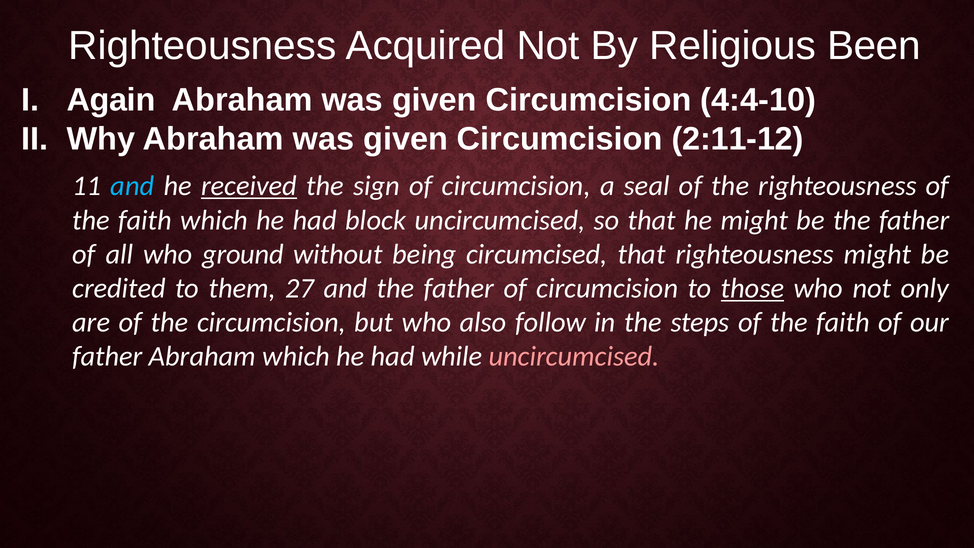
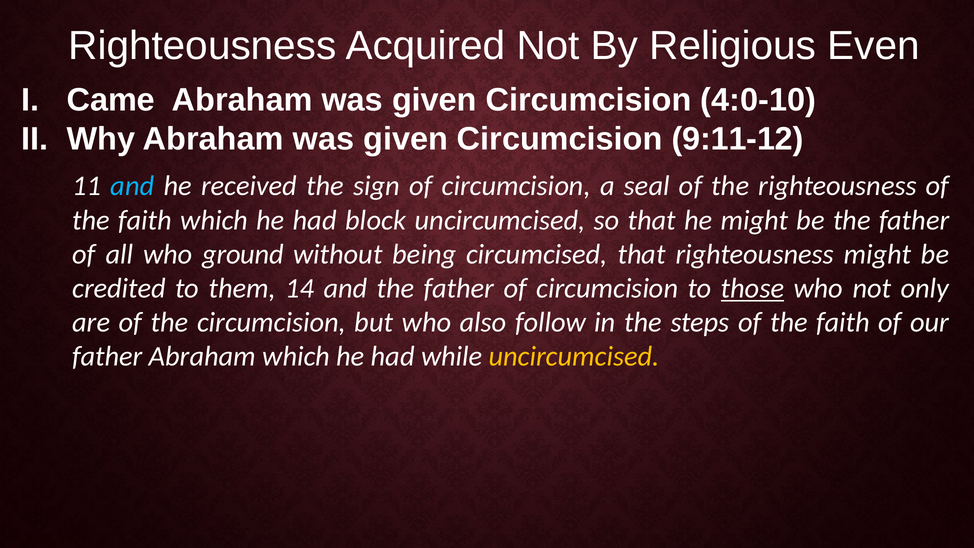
Been: Been -> Even (874, 46)
Again: Again -> Came (111, 100)
4:4-10: 4:4-10 -> 4:0-10 (758, 100)
2:11-12: 2:11-12 -> 9:11-12 (738, 139)
received underline: present -> none (249, 186)
27: 27 -> 14 (300, 288)
uncircumcised colour: pink -> yellow (574, 357)
